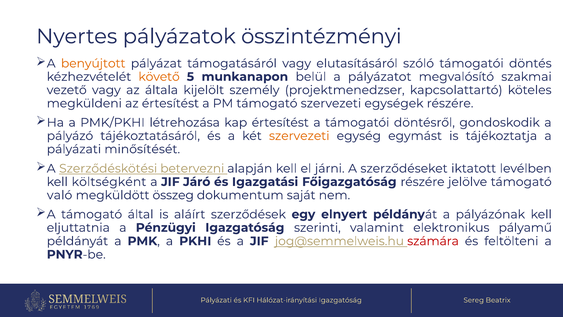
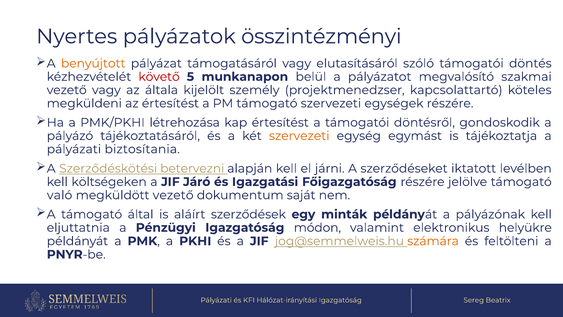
követő colour: orange -> red (159, 77)
minősítését: minősítését -> biztosítania (142, 149)
költségként: költségként -> költségeken (109, 182)
megküldött összeg: összeg -> vezető (173, 195)
elnyert: elnyert -> minták (344, 214)
szerinti: szerinti -> módon (317, 227)
pályamű: pályamű -> helyükre (525, 227)
számára colour: red -> orange (433, 241)
